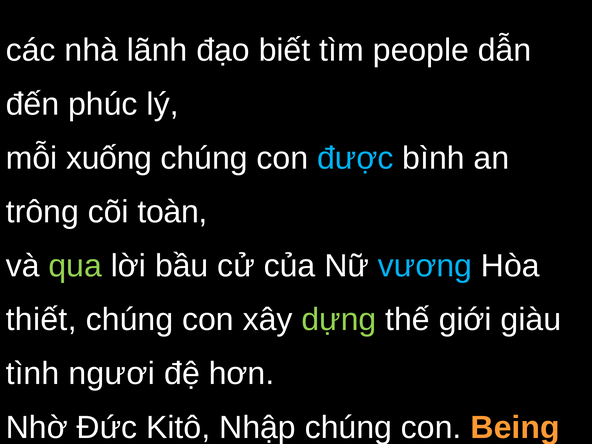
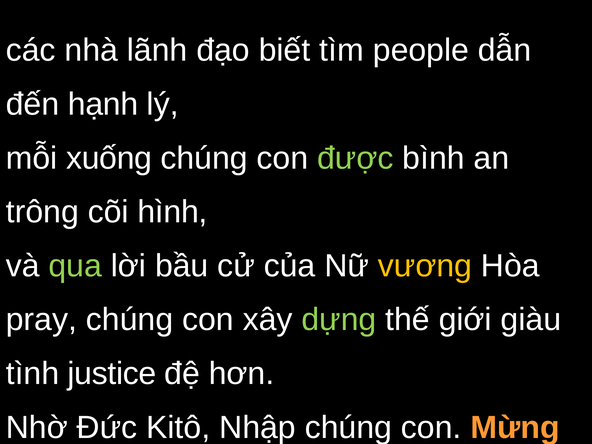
phúc: phúc -> hạnh (103, 104)
được colour: light blue -> light green (355, 158)
toàn: toàn -> hình (172, 212)
vương colour: light blue -> yellow (425, 266)
thiết: thiết -> pray (41, 320)
ngươi: ngươi -> justice (112, 374)
Being: Being -> Mừng (515, 427)
